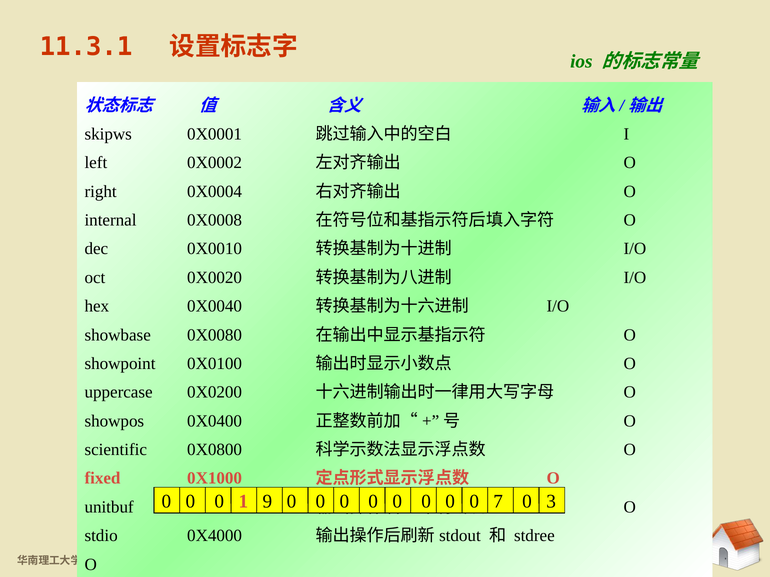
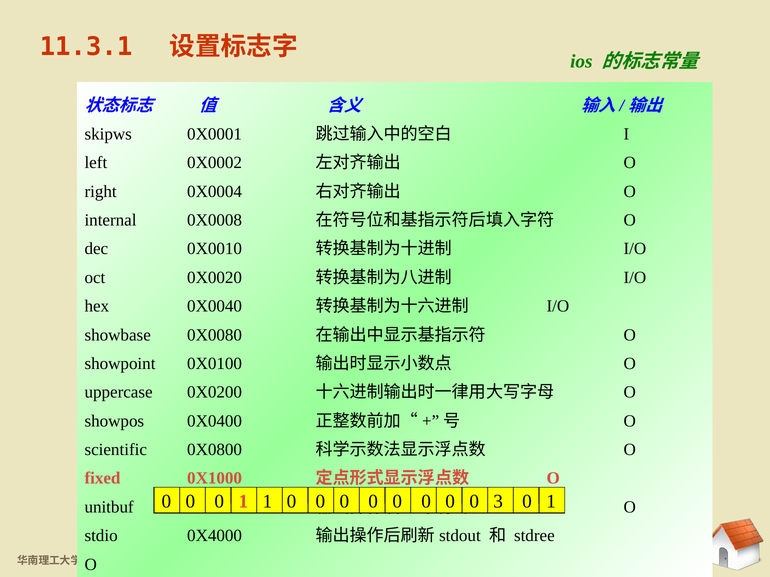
1 9: 9 -> 1 (267, 502)
7: 7 -> 3 (498, 502)
3: 3 -> 1 (551, 502)
